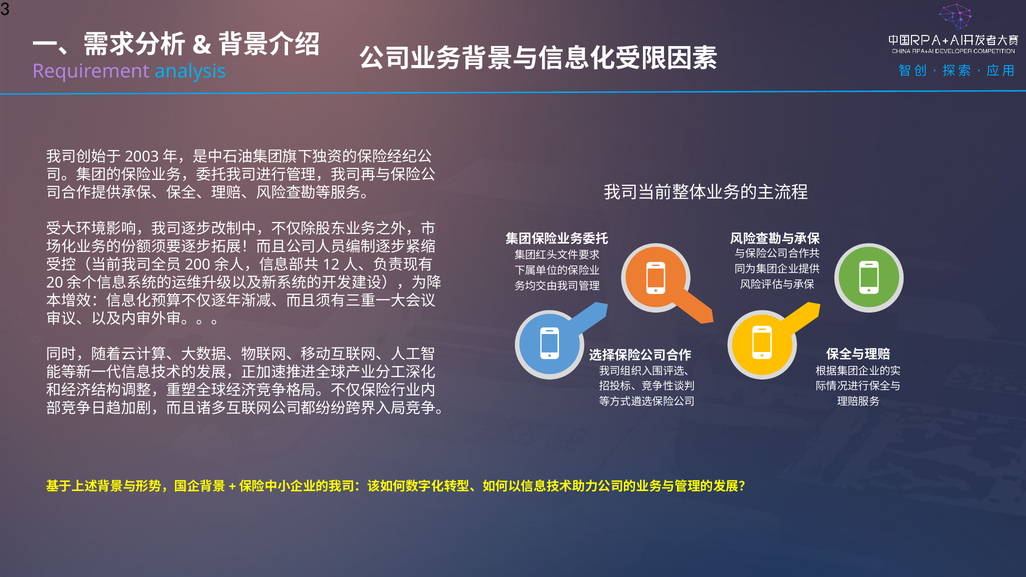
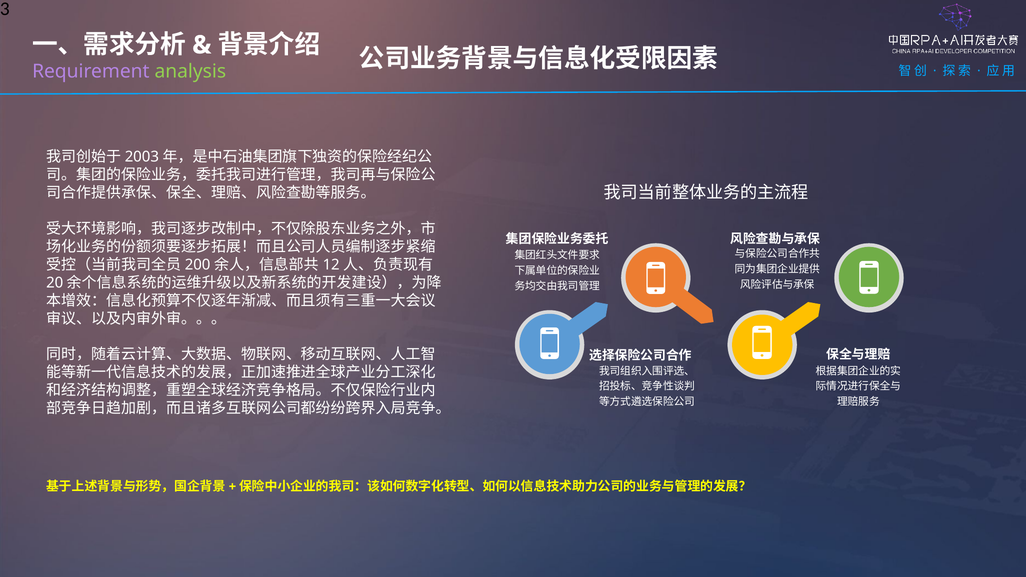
analysis colour: light blue -> light green (190, 71)
